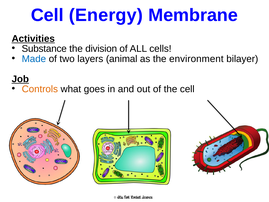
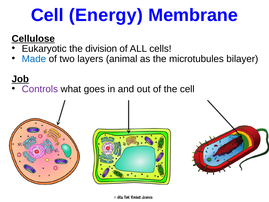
Activities: Activities -> Cellulose (33, 39)
Substance: Substance -> Eukaryotic (44, 49)
environment: environment -> microtubules (196, 59)
Controls colour: orange -> purple (40, 89)
